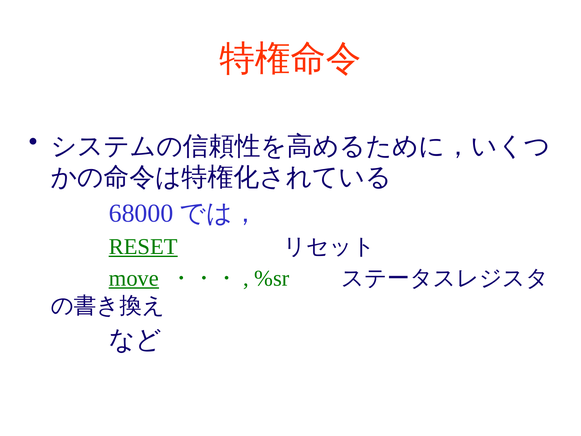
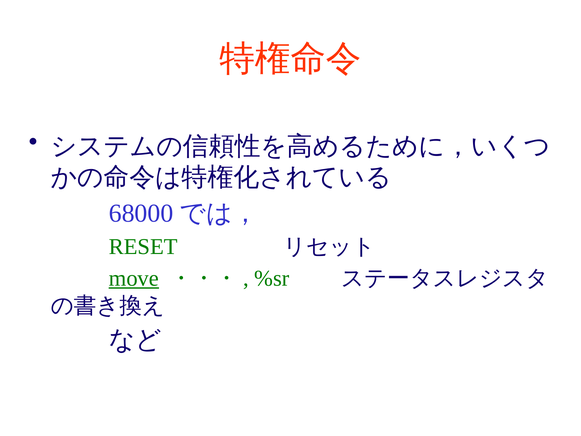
RESET underline: present -> none (143, 247)
